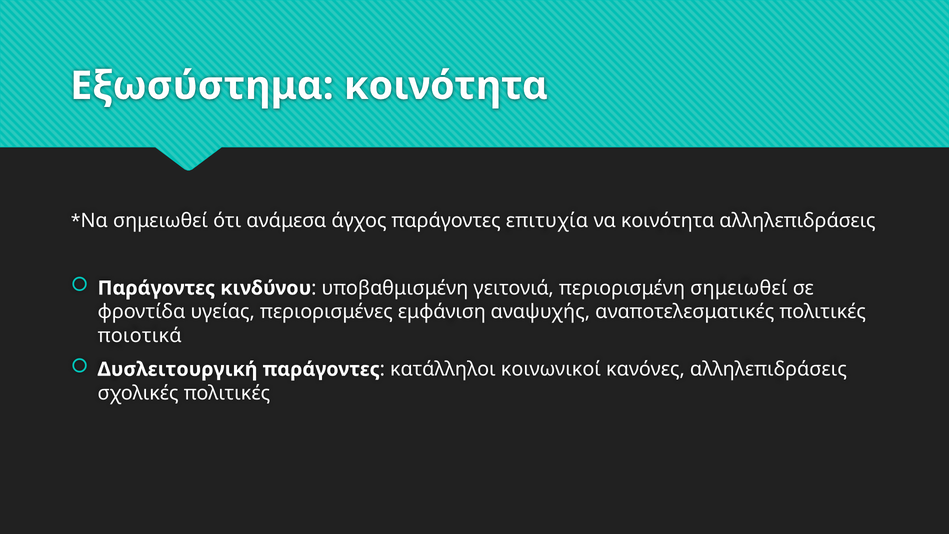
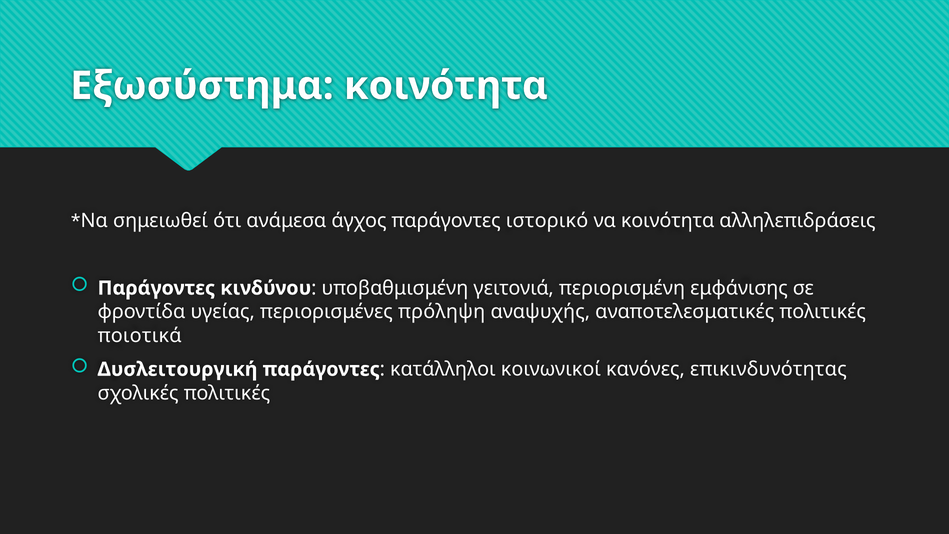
επιτυχία: επιτυχία -> ιστορικό (547, 221)
περιορισμένη σημειωθεί: σημειωθεί -> εμφάνισης (739, 288)
εμφάνιση: εμφάνιση -> πρόληψη (442, 312)
κανόνες αλληλεπιδράσεις: αλληλεπιδράσεις -> επικινδυνότητας (768, 369)
